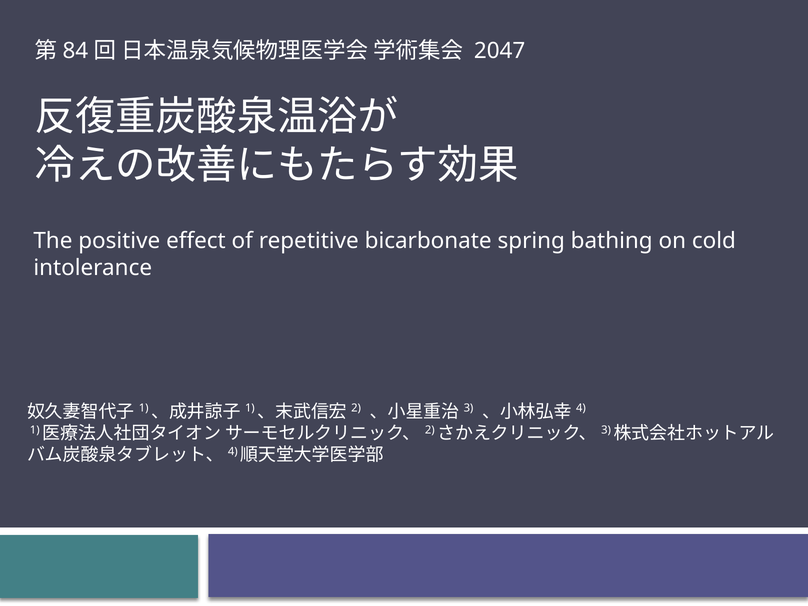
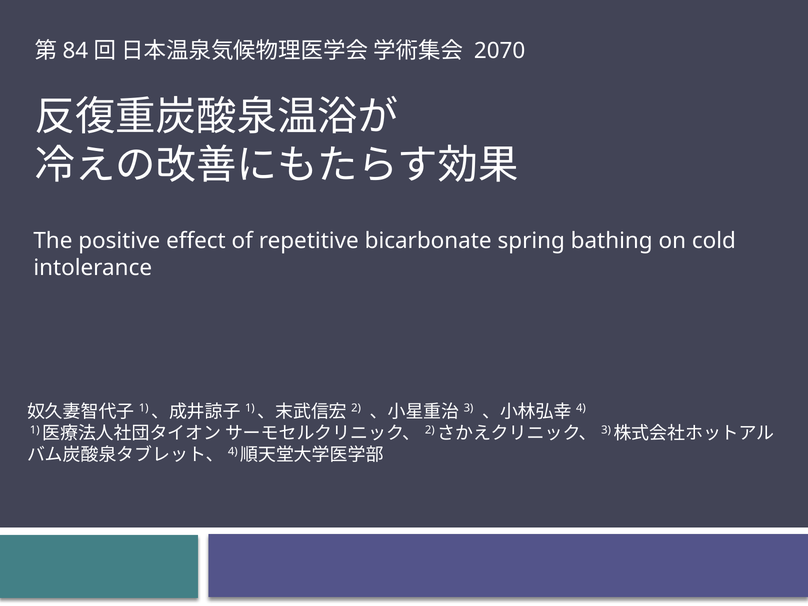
2047: 2047 -> 2070 (500, 51)
